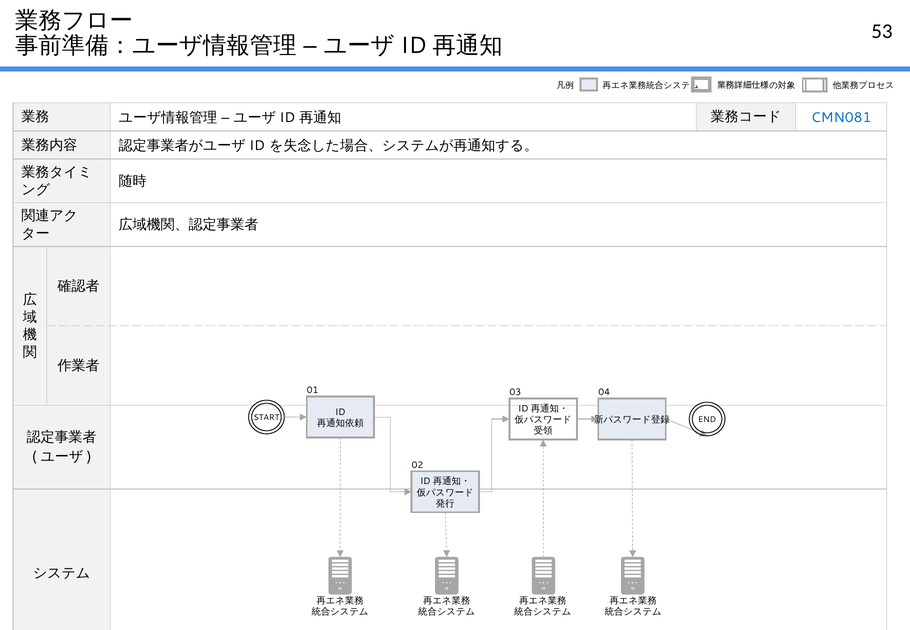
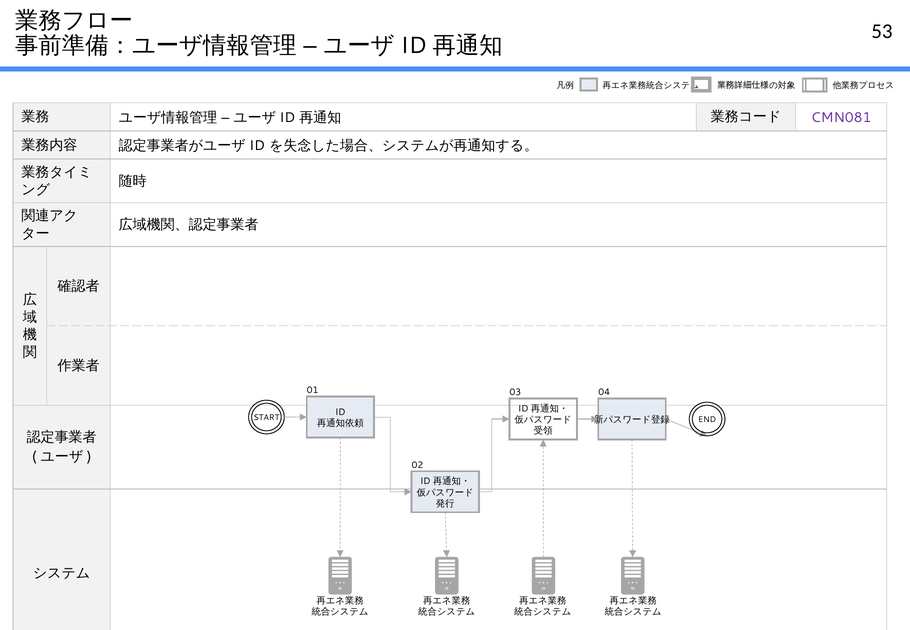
CMN081 colour: blue -> purple (841, 118)
